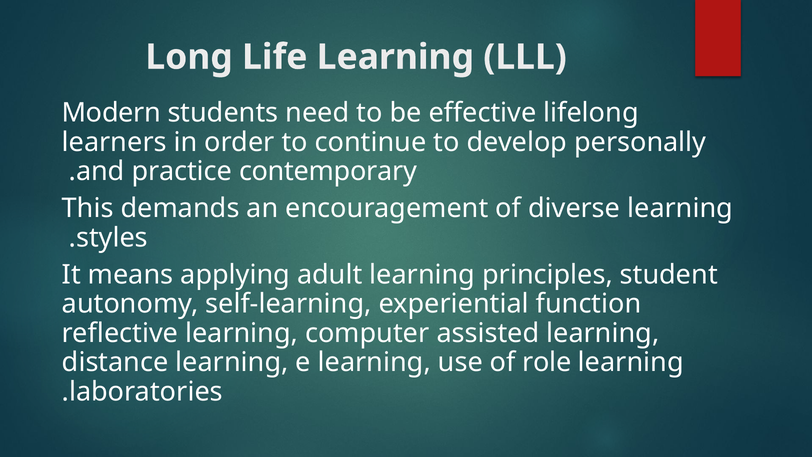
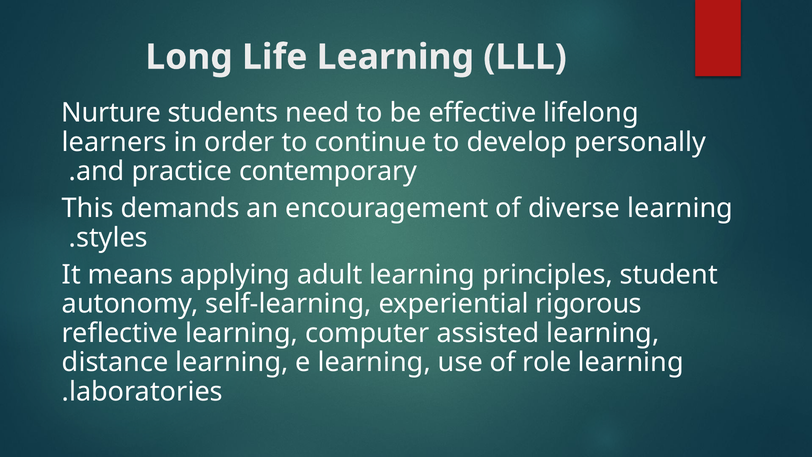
Modern: Modern -> Nurture (111, 113)
function: function -> rigorous (589, 304)
